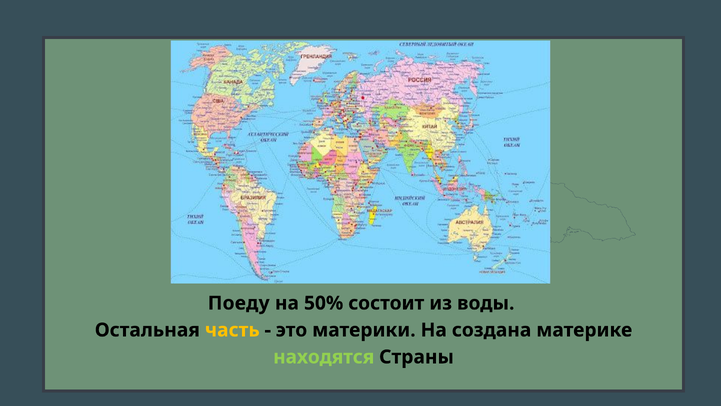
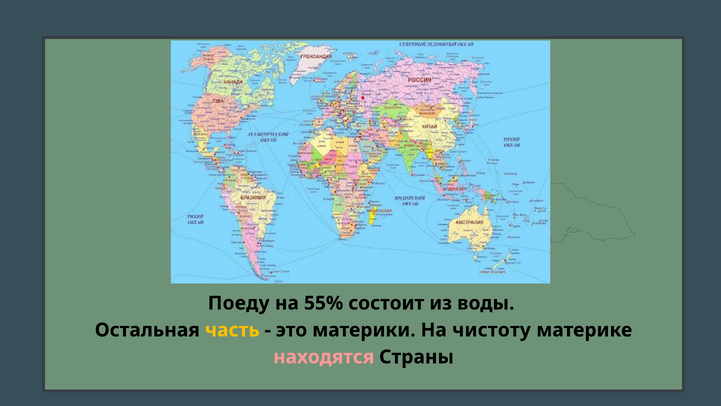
50%: 50% -> 55% (324, 303)
создана: создана -> чистоту (491, 330)
находятся colour: light green -> pink (324, 357)
